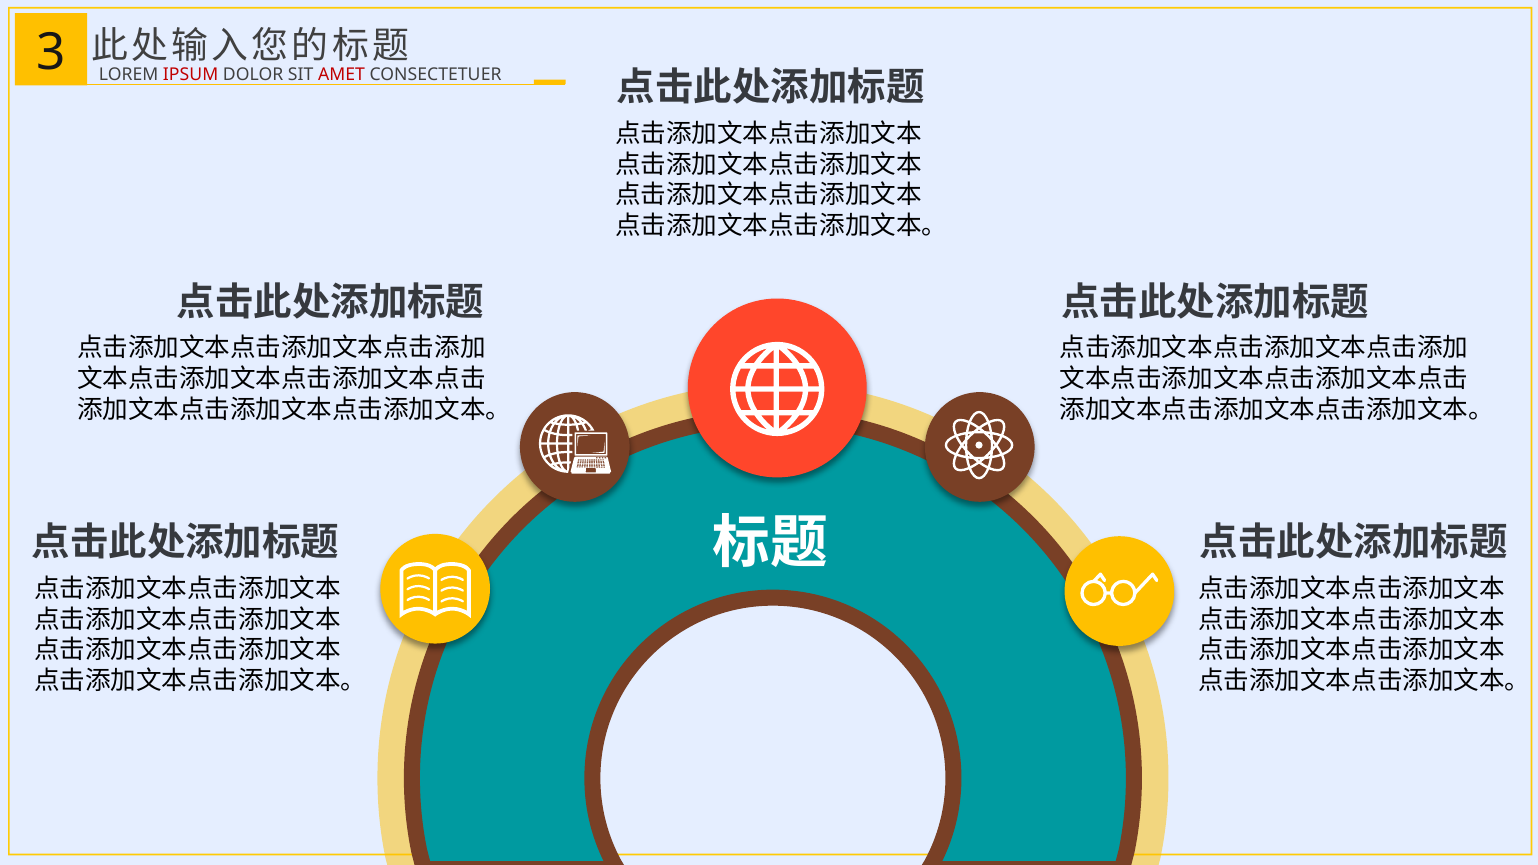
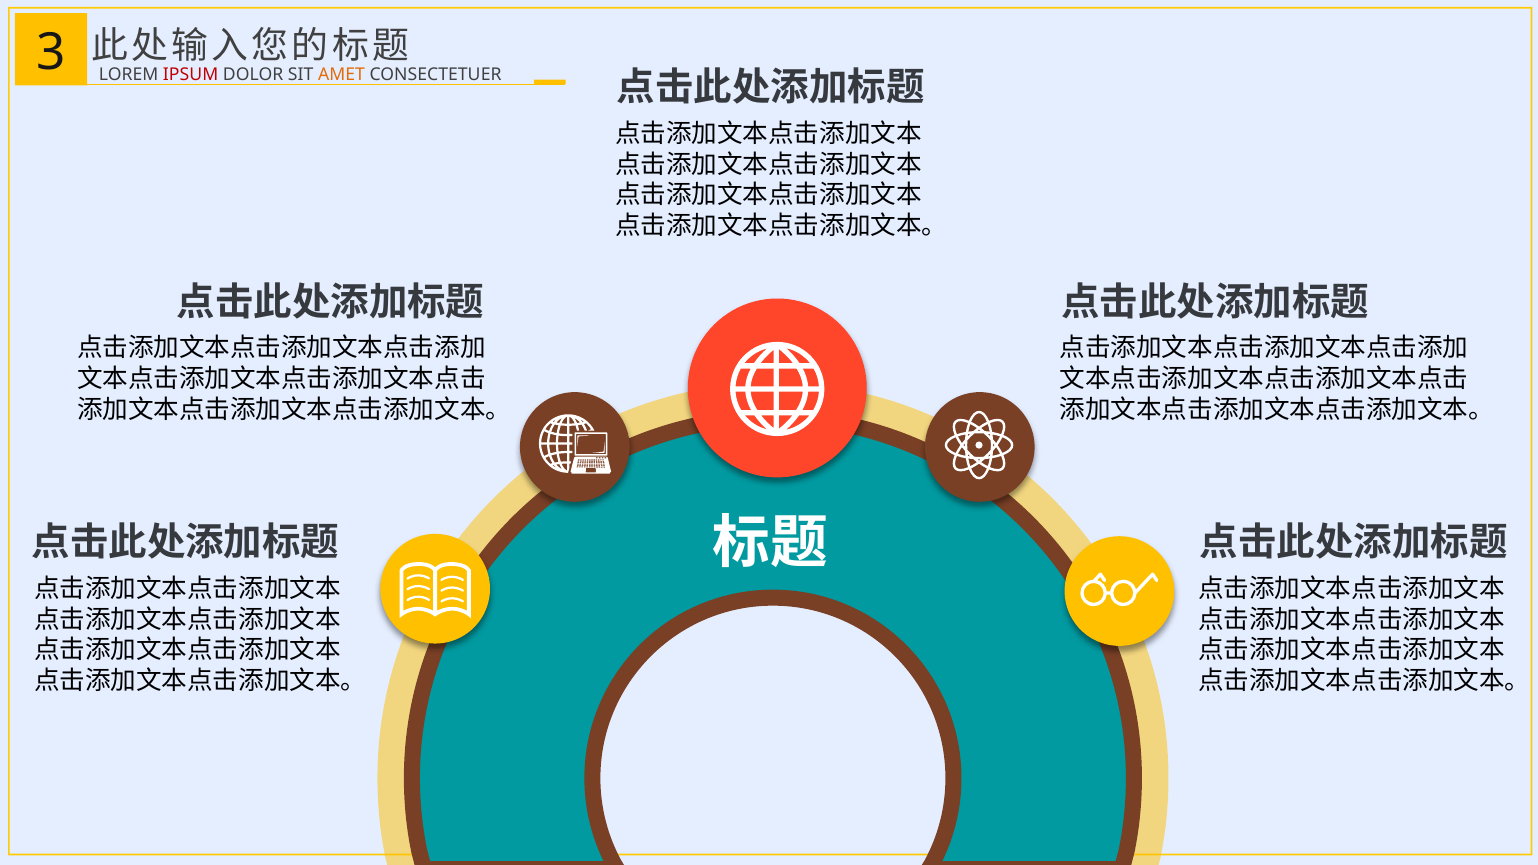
AMET colour: red -> orange (342, 75)
